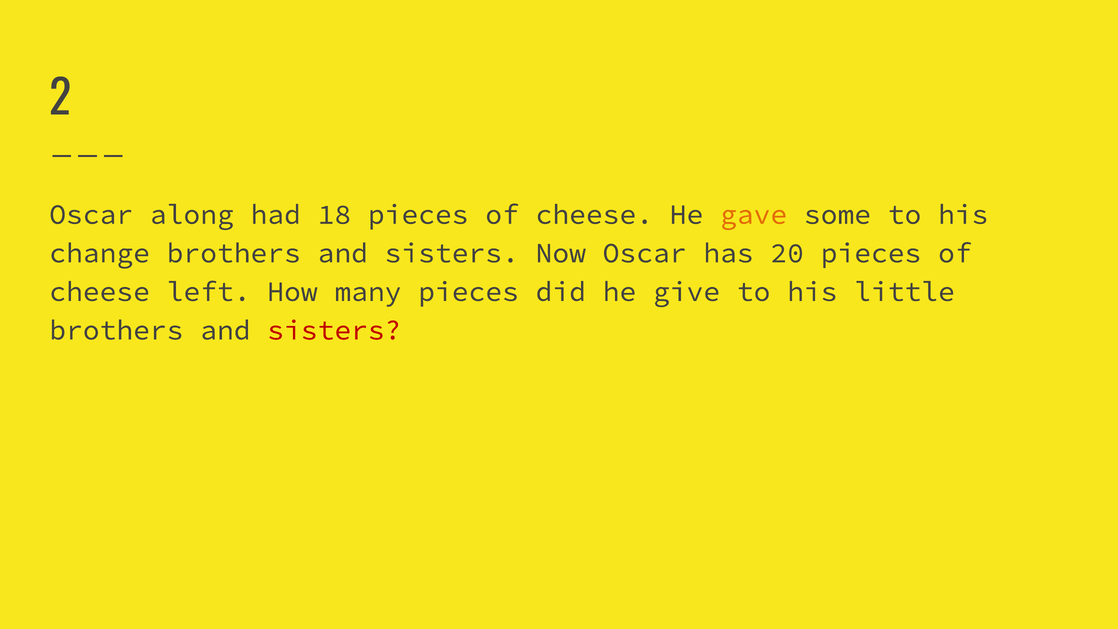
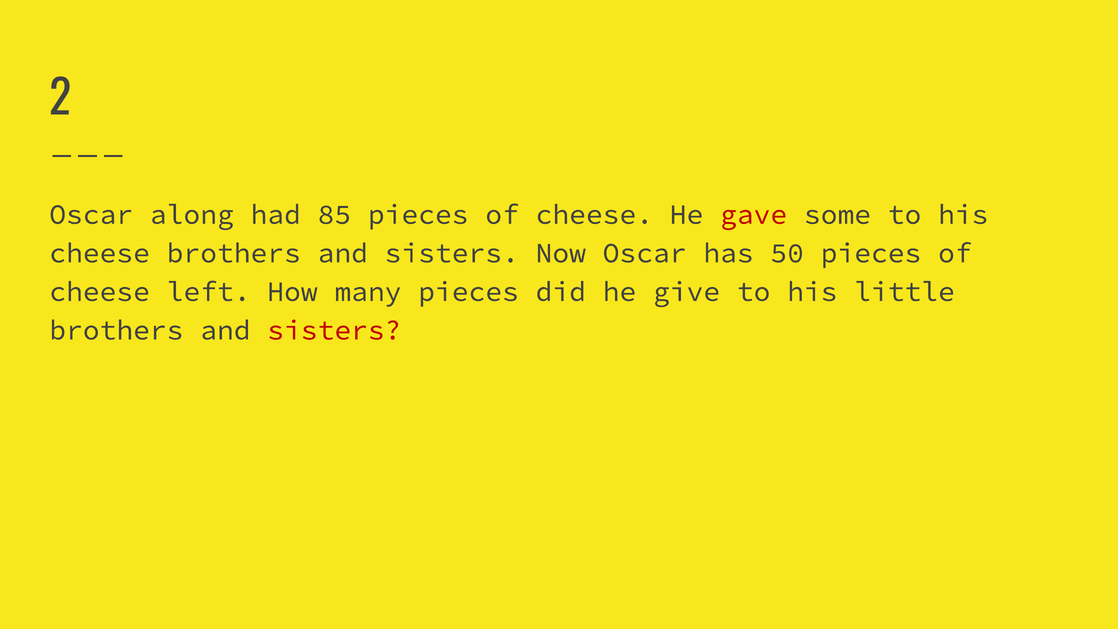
18: 18 -> 85 (334, 215)
gave colour: orange -> red (754, 215)
change: change -> cheese (100, 253)
20: 20 -> 50 (787, 253)
